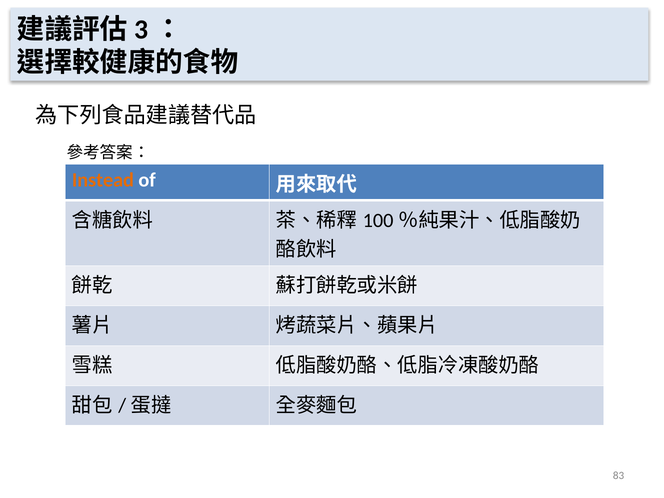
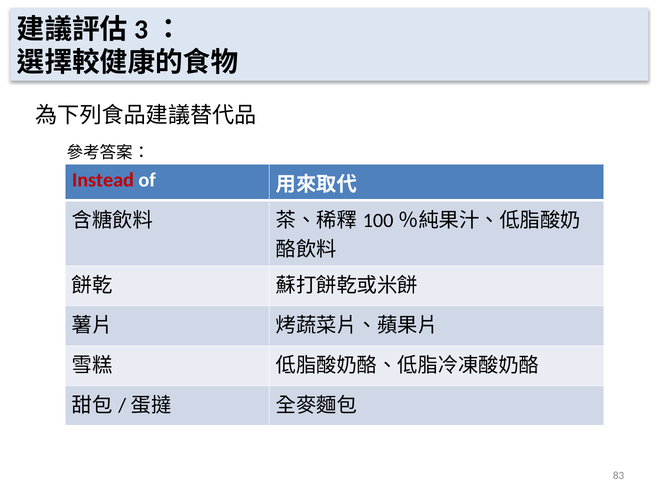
Instead colour: orange -> red (103, 180)
